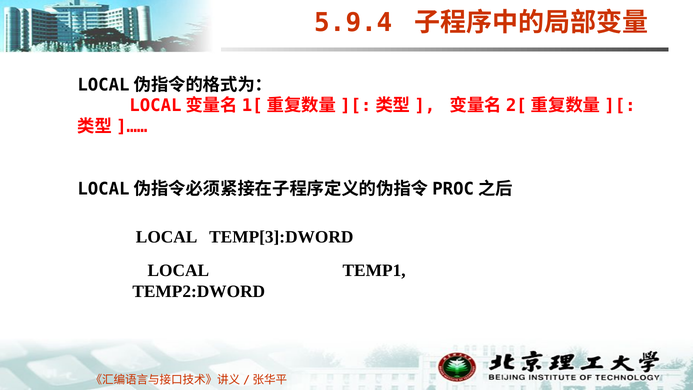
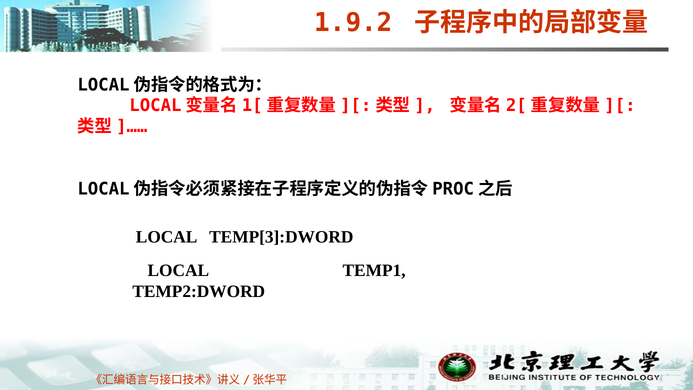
5.9.4: 5.9.4 -> 1.9.2 (353, 22)
